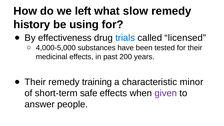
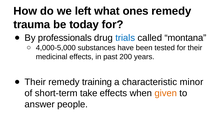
slow: slow -> ones (136, 11)
history: history -> trauma (32, 25)
using: using -> today (84, 25)
effectiveness: effectiveness -> professionals (65, 38)
licensed: licensed -> montana (185, 38)
safe: safe -> take (89, 93)
given colour: purple -> orange (166, 93)
